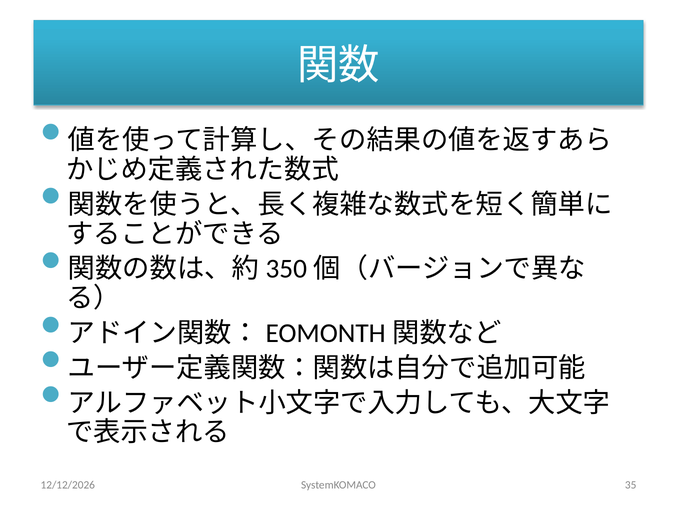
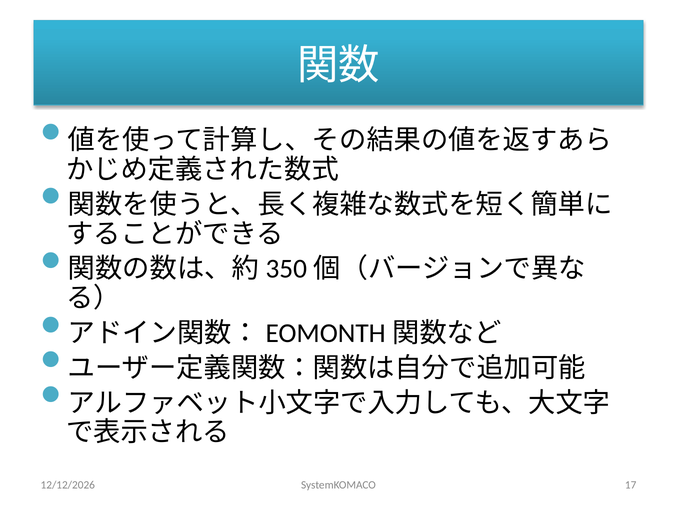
35: 35 -> 17 (631, 485)
